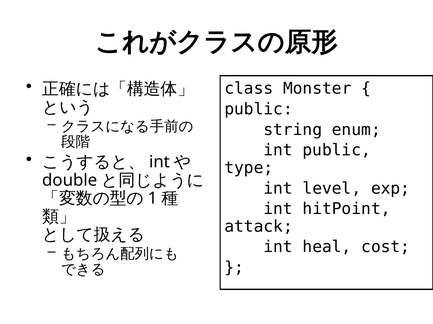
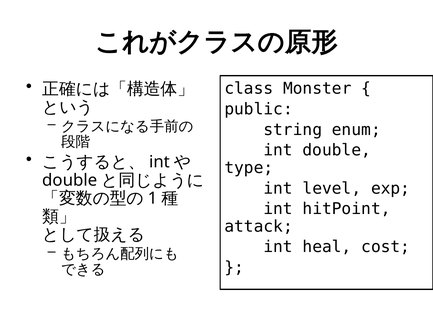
int public: public -> double (337, 151)
